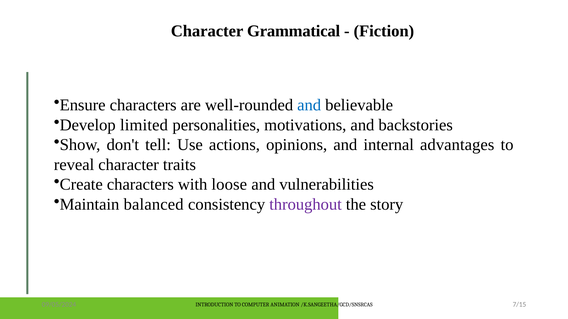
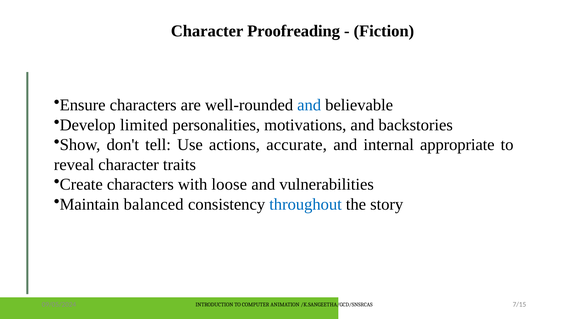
Grammatical: Grammatical -> Proofreading (294, 31)
opinions: opinions -> accurate (297, 145)
advantages: advantages -> appropriate (457, 145)
throughout colour: purple -> blue (306, 205)
